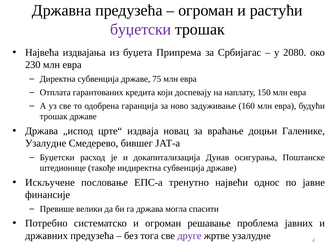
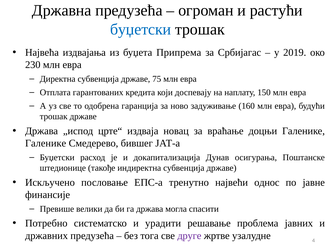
буџетски colour: purple -> blue (141, 29)
2080: 2080 -> 2019 (295, 52)
Узалудне: Узалудне -> Галенике (46, 143)
Искључене: Искључене -> Искључено (50, 182)
и огроман: огроман -> урадити (163, 223)
